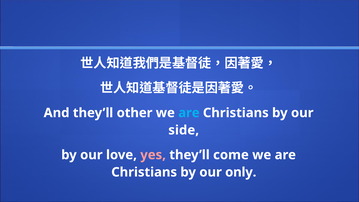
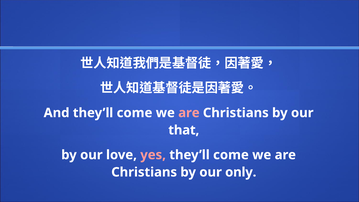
And they’ll other: other -> come (135, 113)
are colour: light blue -> pink (189, 113)
side: side -> that (184, 130)
